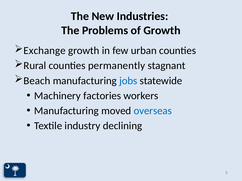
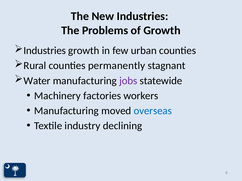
Exchange: Exchange -> Industries (45, 51)
Beach: Beach -> Water (37, 81)
jobs colour: blue -> purple (128, 81)
